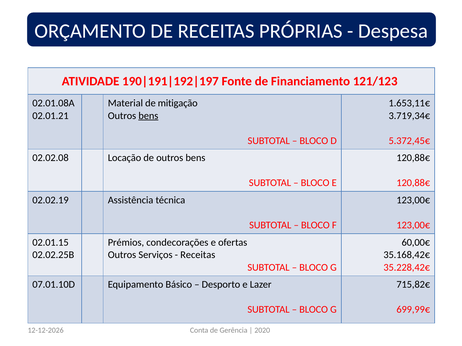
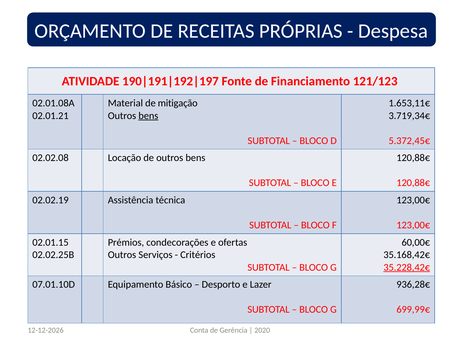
Receitas: Receitas -> Critérios (198, 255)
35.228,42€ underline: none -> present (407, 268)
715,82€: 715,82€ -> 936,28€ (413, 285)
